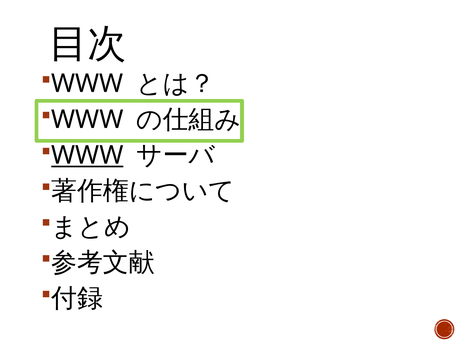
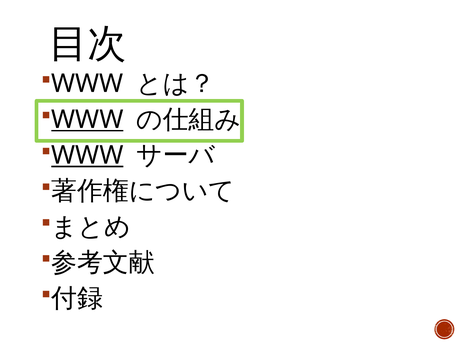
WWW underline: none -> present (87, 119)
